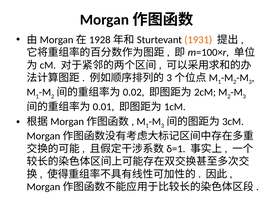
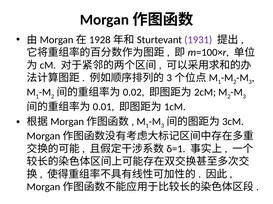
1931 colour: orange -> purple (198, 40)
